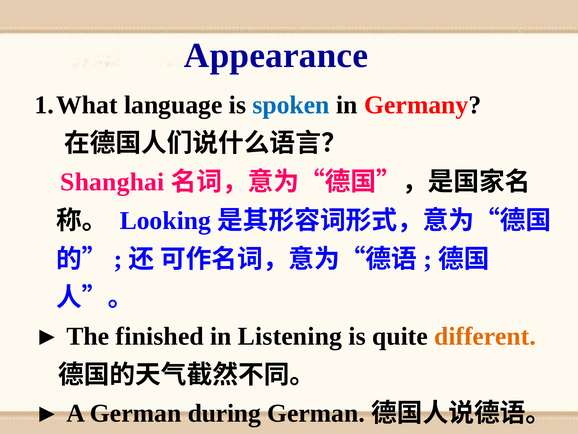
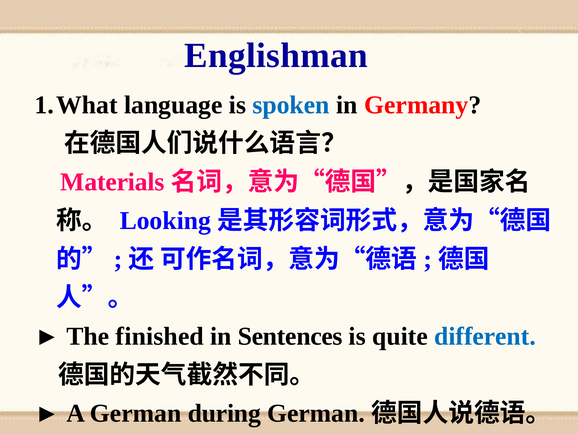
Appearance: Appearance -> Englishman (276, 55)
Shanghai: Shanghai -> Materials (112, 182)
Listening: Listening -> Sentences (290, 336)
different colour: orange -> blue (485, 336)
